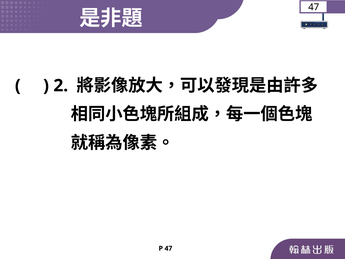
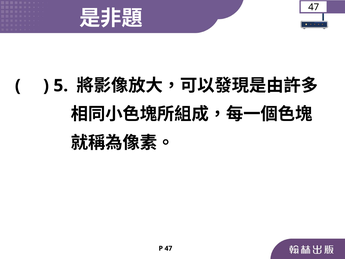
2: 2 -> 5 (61, 86)
